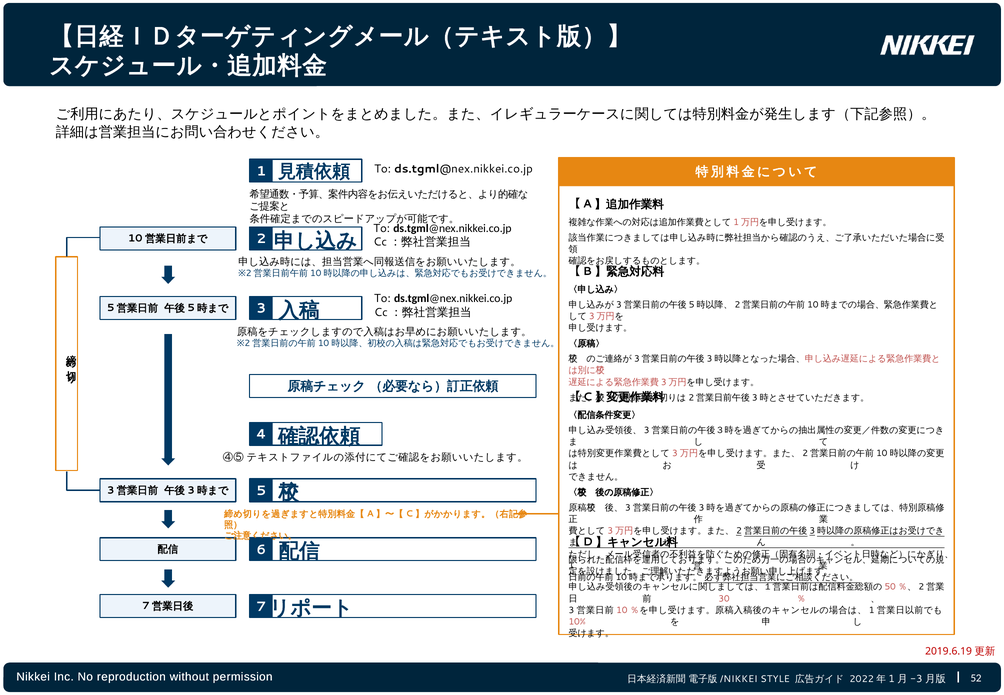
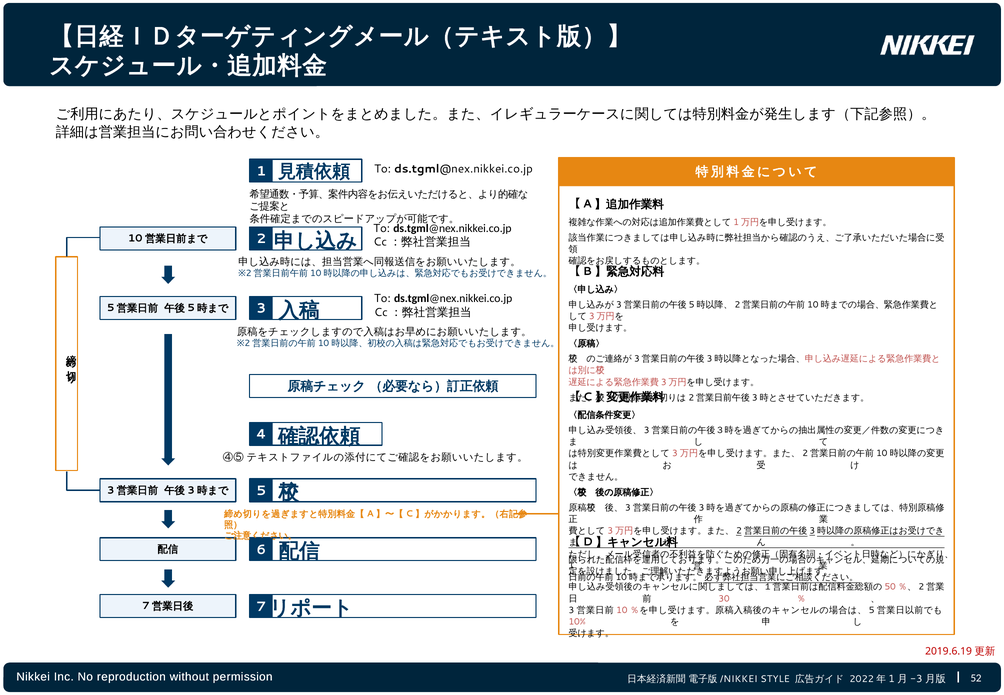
1: 1 -> 5 (872, 610)
